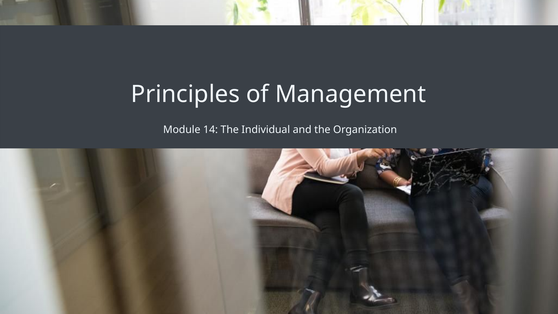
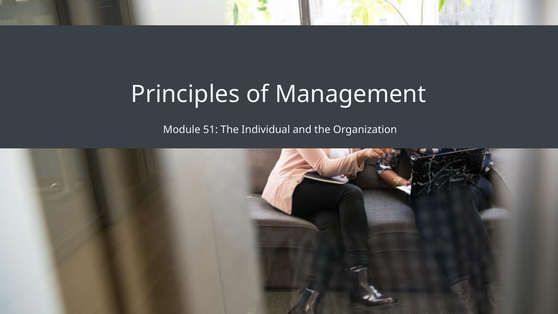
14: 14 -> 51 (211, 129)
